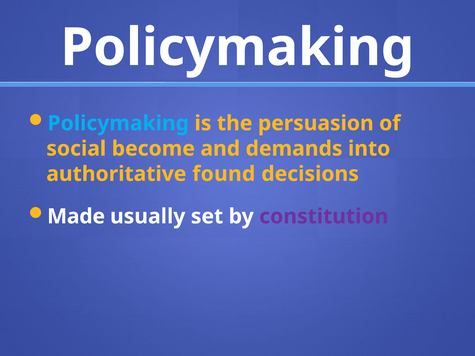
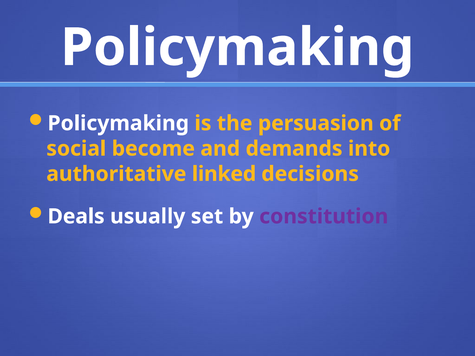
Policymaking colour: light blue -> white (118, 123)
found: found -> linked (224, 174)
Made: Made -> Deals (76, 217)
